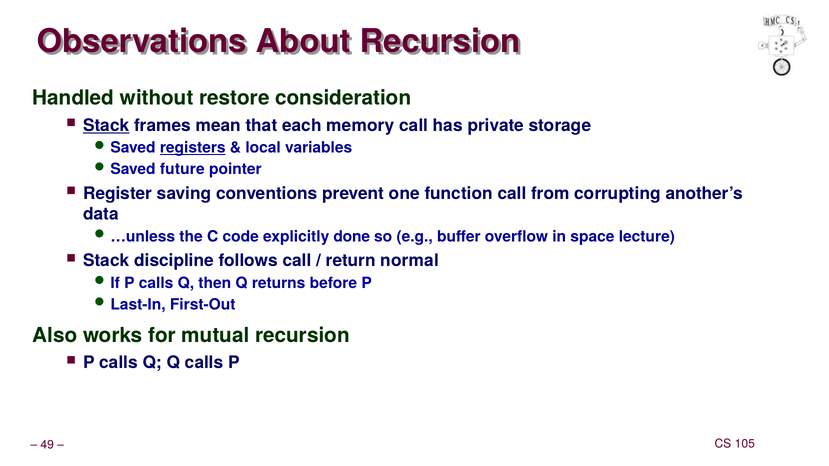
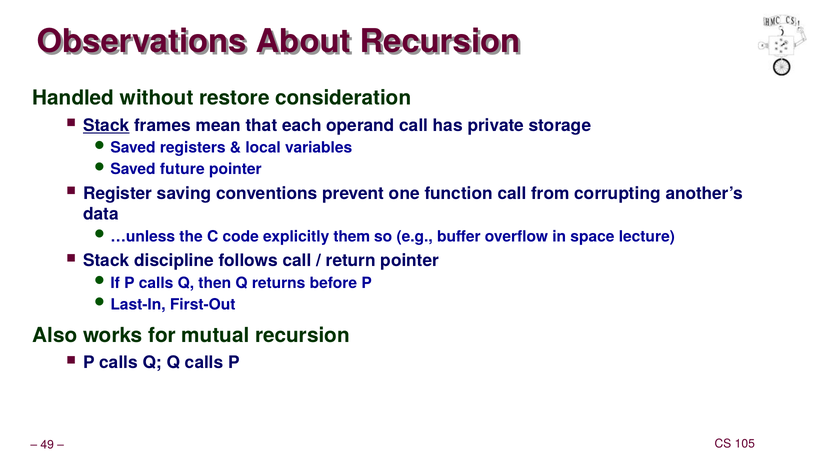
memory: memory -> operand (360, 126)
registers underline: present -> none (193, 148)
done: done -> them (352, 237)
return normal: normal -> pointer (410, 261)
